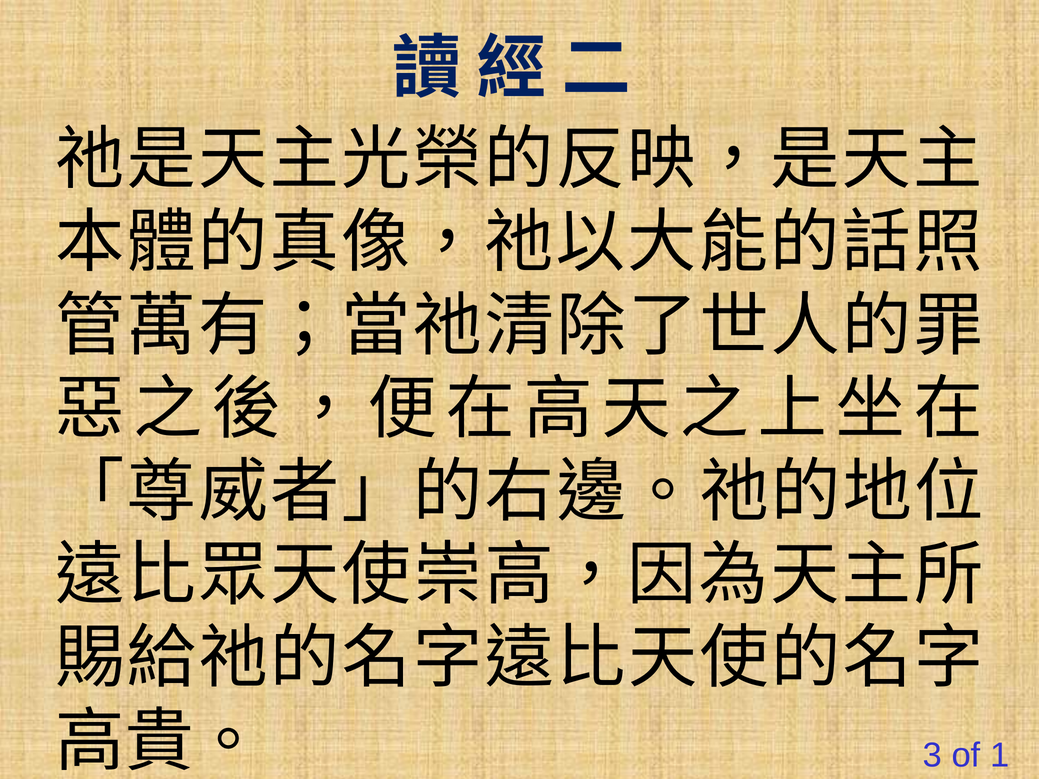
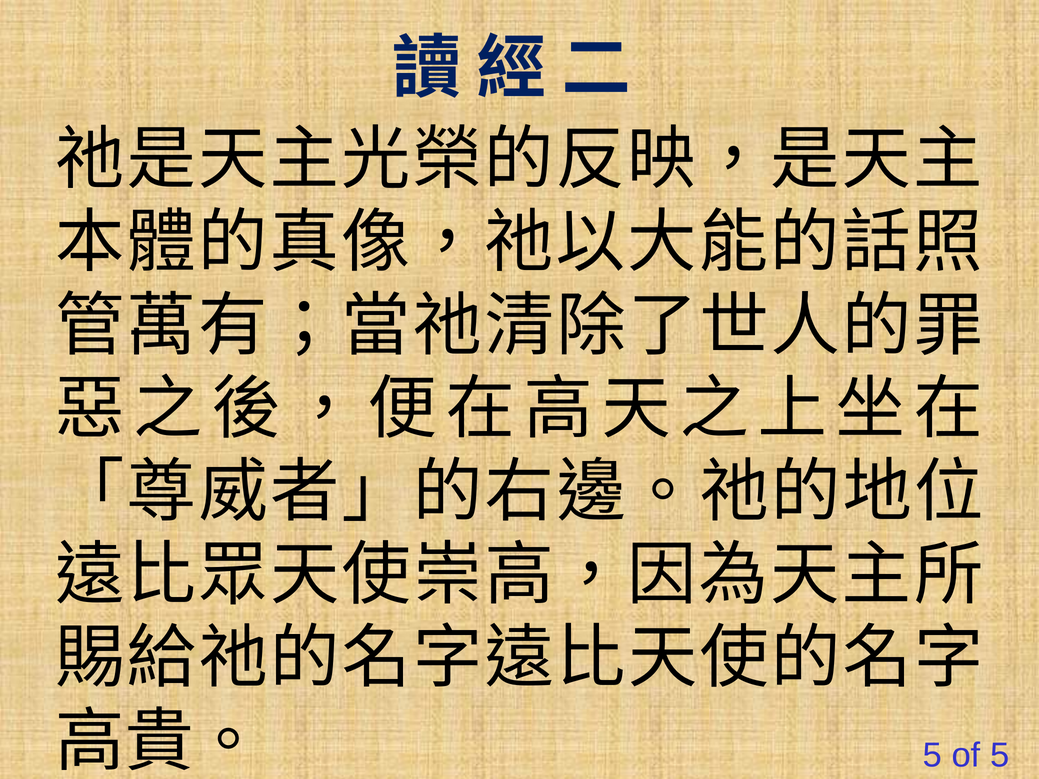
3: 3 -> 5 (933, 755)
of 1: 1 -> 5 (1000, 755)
